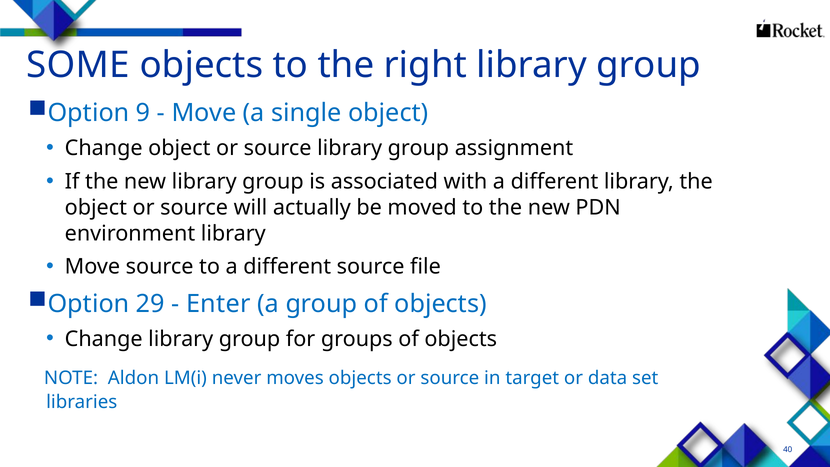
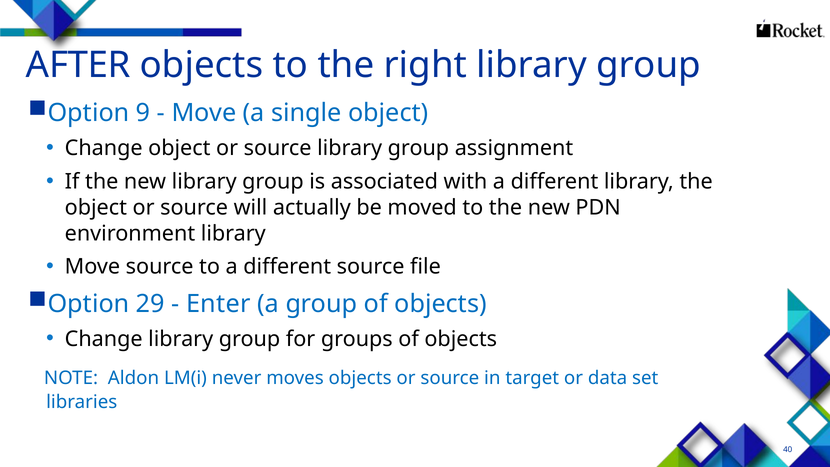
SOME: SOME -> AFTER (78, 65)
